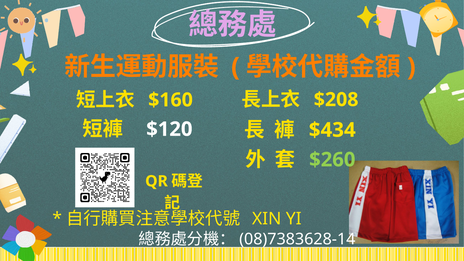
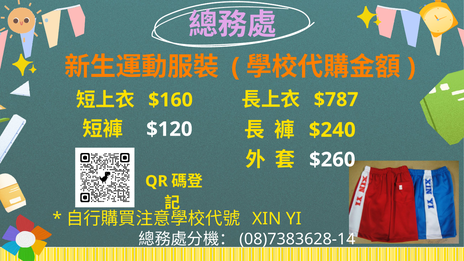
$208: $208 -> $787 (336, 100)
$434: $434 -> $240 (332, 130)
$260 colour: light green -> white (332, 160)
